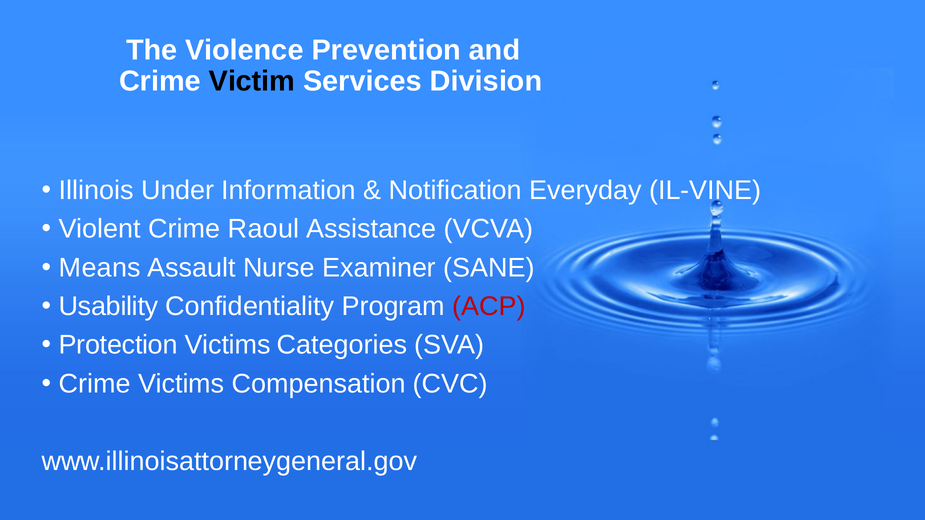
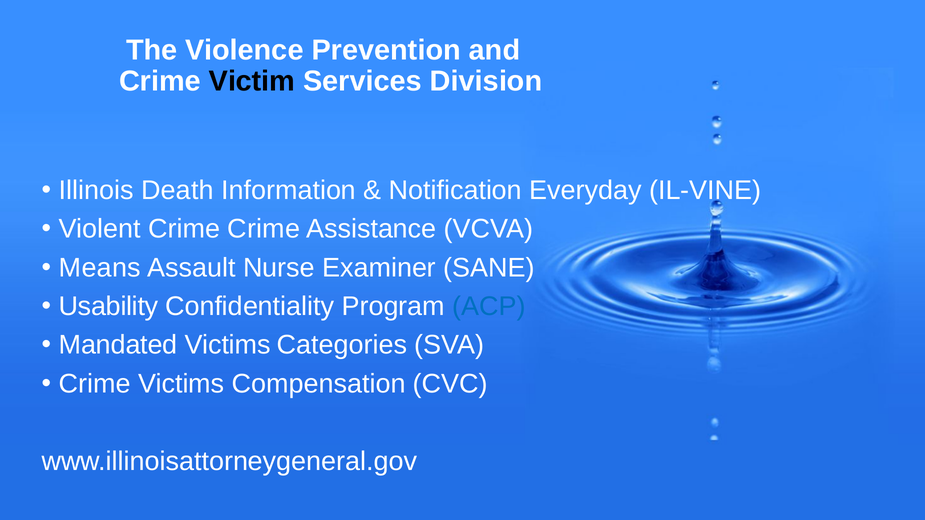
Under: Under -> Death (177, 190)
Crime Raoul: Raoul -> Crime (264, 229)
ACP colour: red -> blue (489, 307)
Protection: Protection -> Mandated (118, 345)
